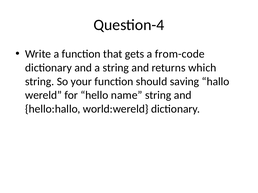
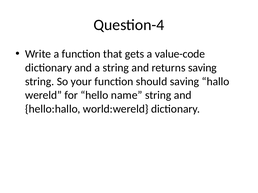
from-code: from-code -> value-code (180, 54)
returns which: which -> saving (202, 68)
